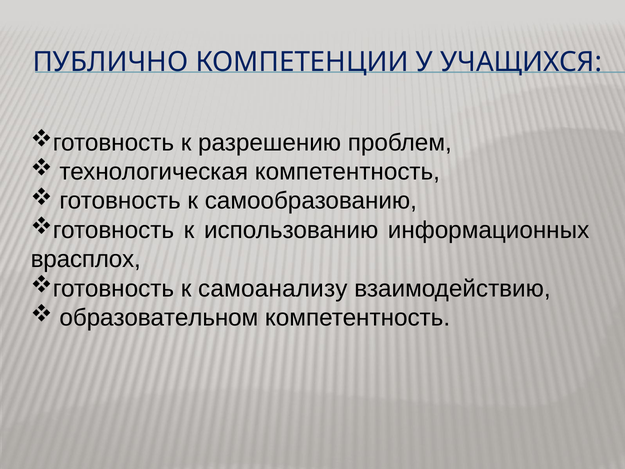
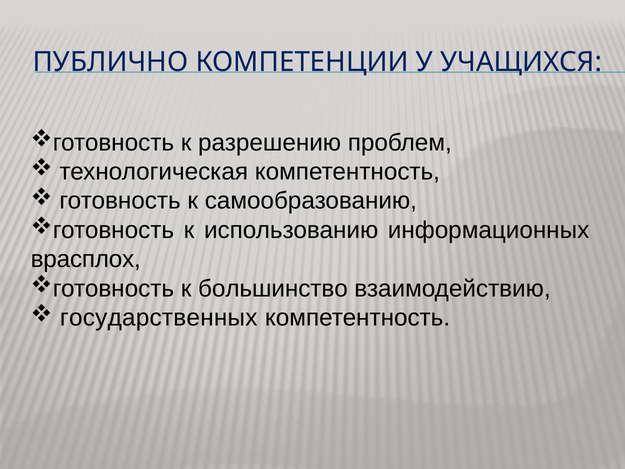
самоанализу: самоанализу -> большинство (273, 288)
образовательном: образовательном -> государственных (159, 318)
